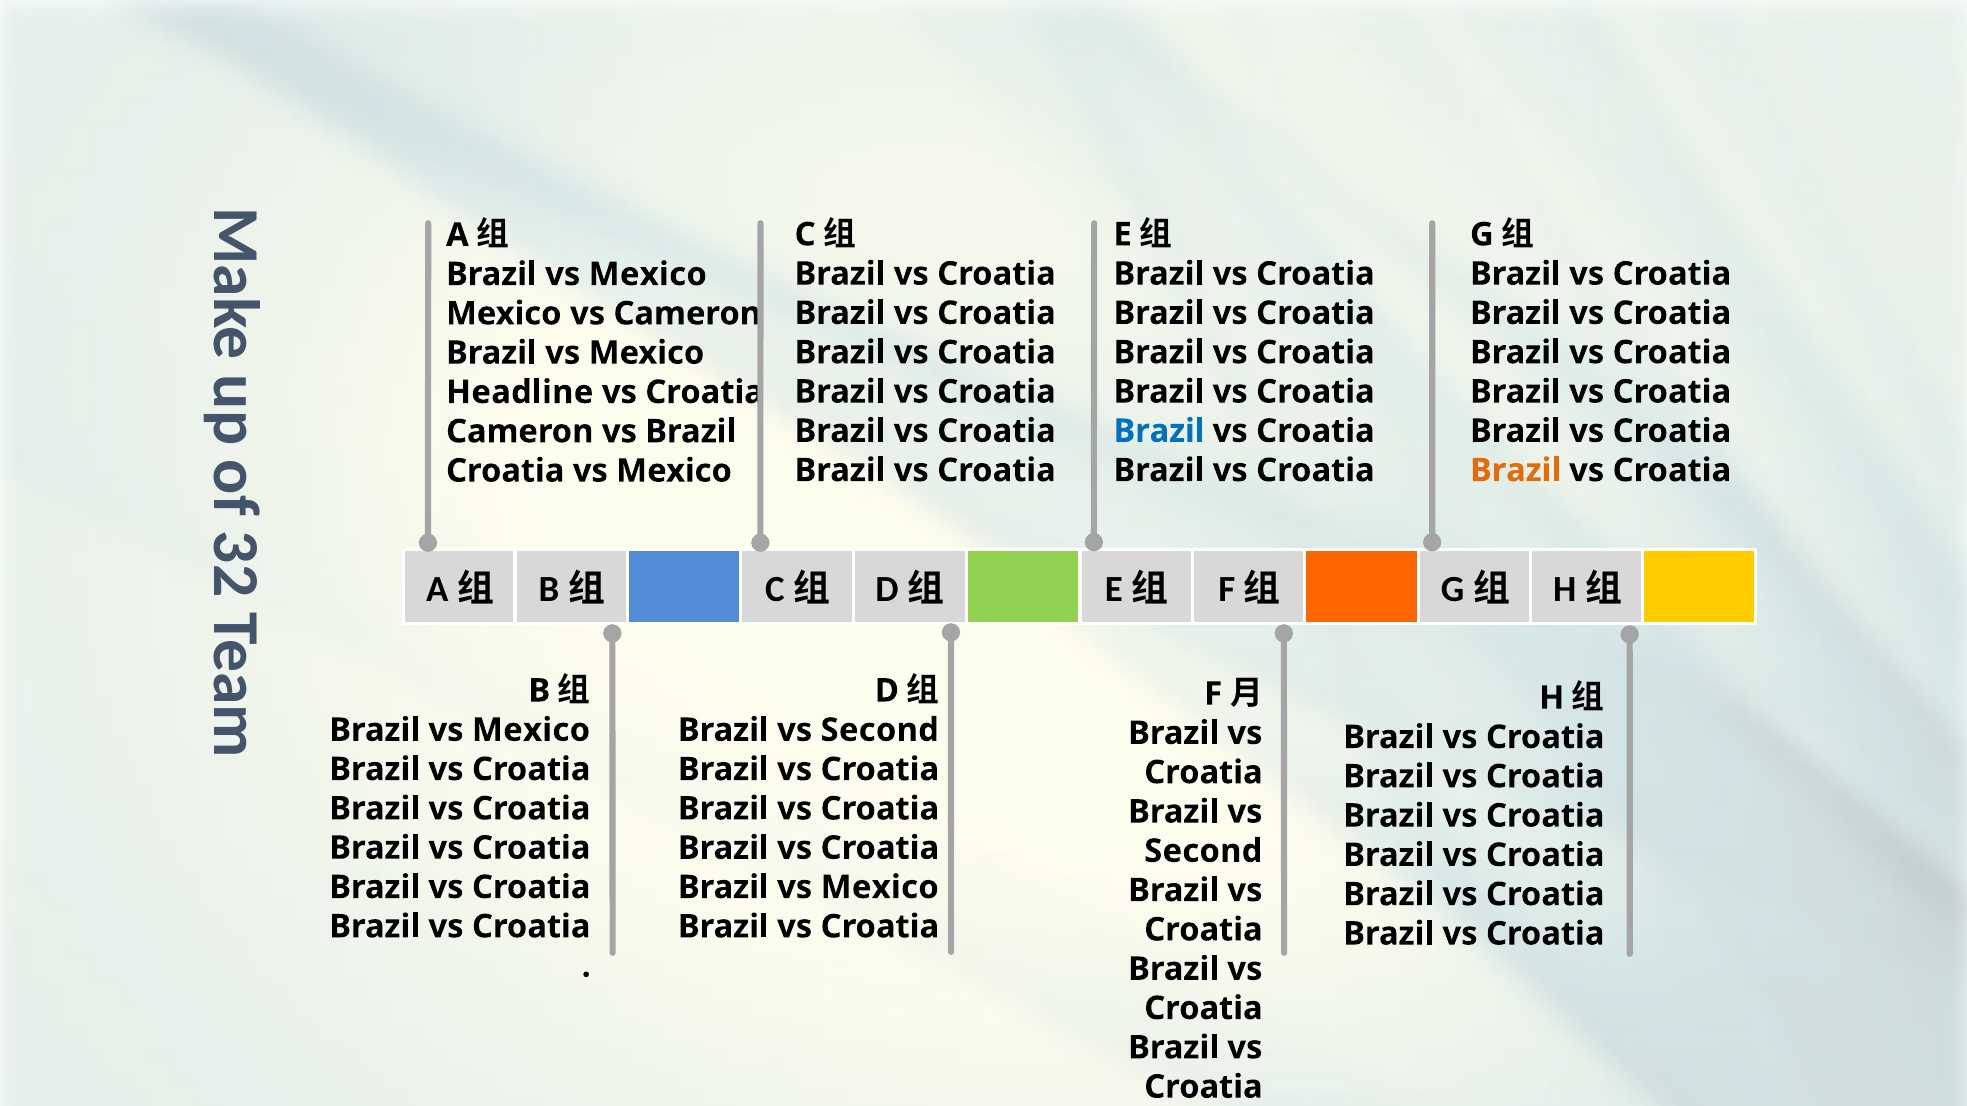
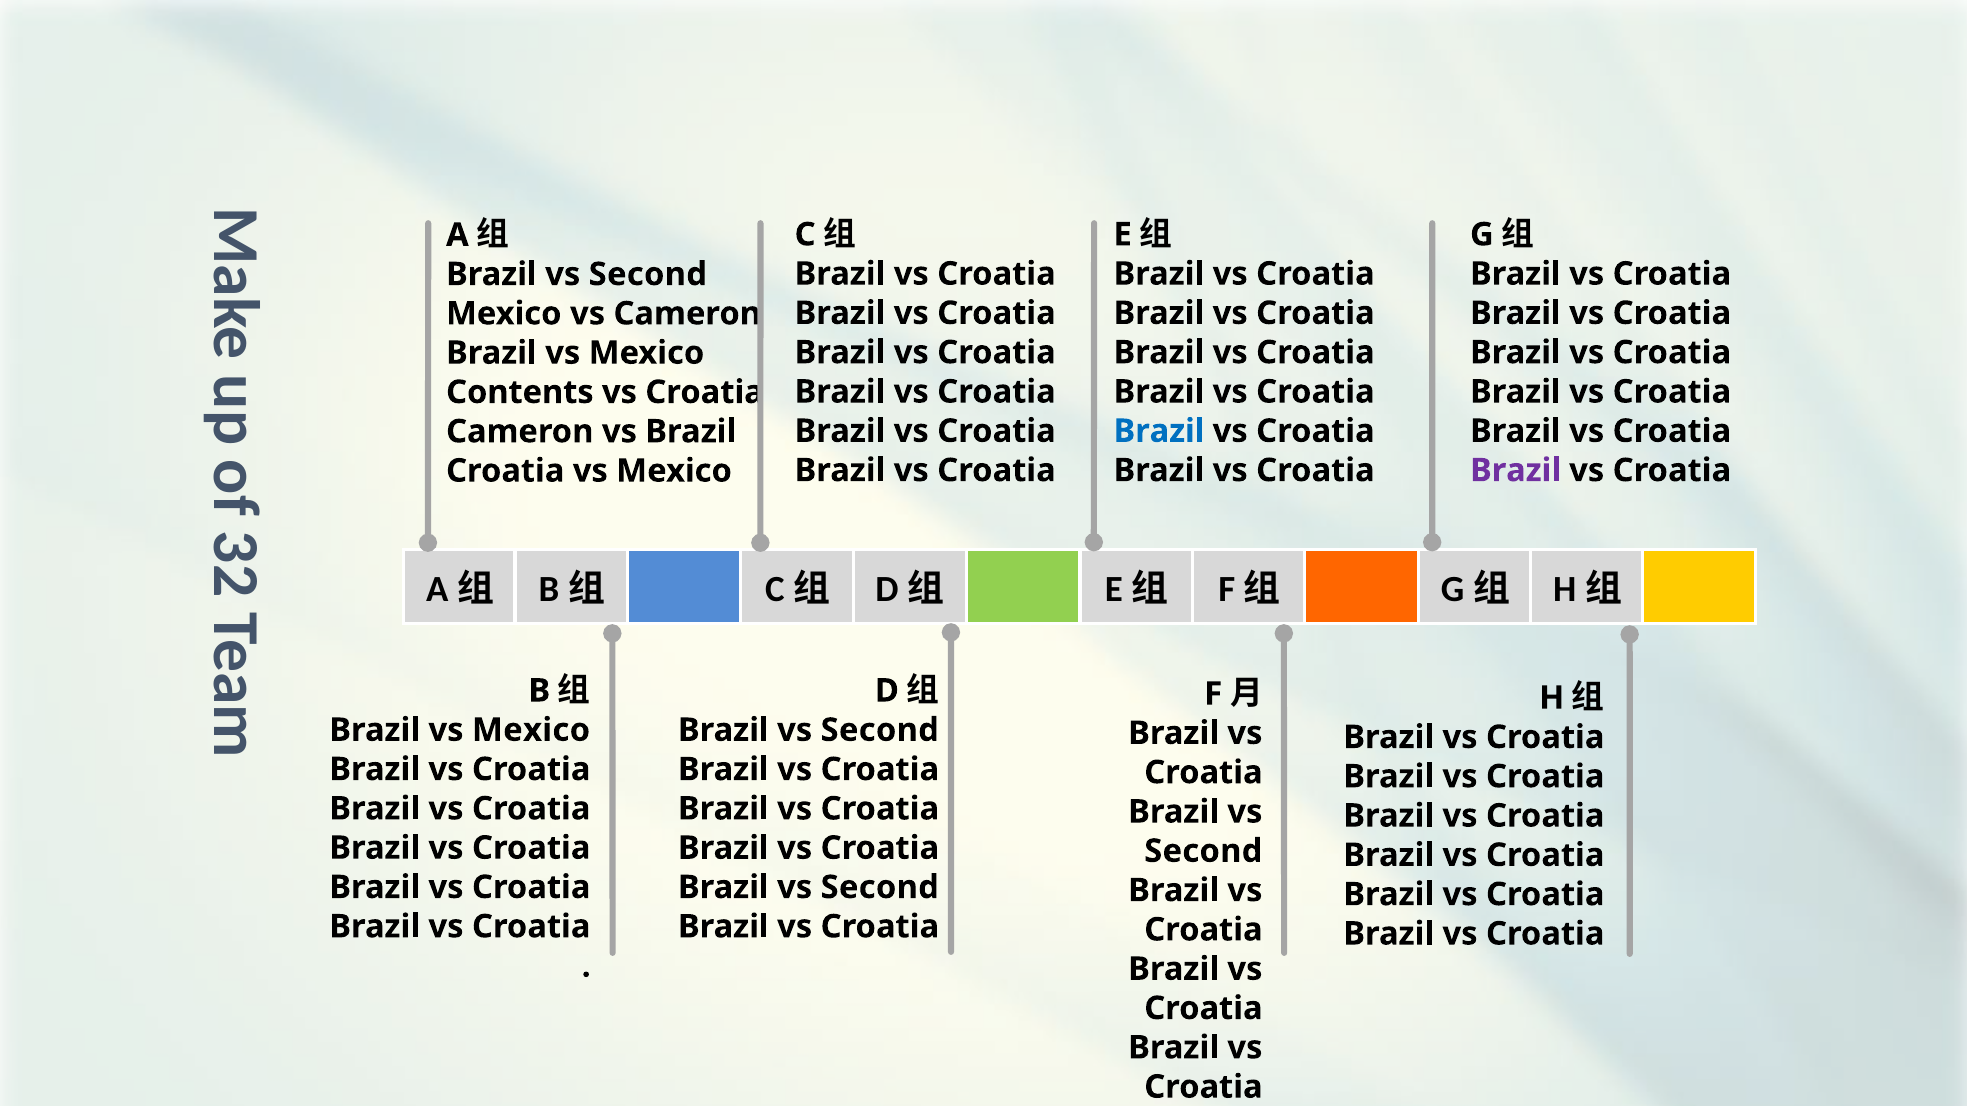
Mexico: Mexico -> Second (648, 274)
Headline: Headline -> Contents (520, 392)
Brazil colour: orange -> purple (1515, 471)
Mexico: Mexico -> Second (880, 888)
